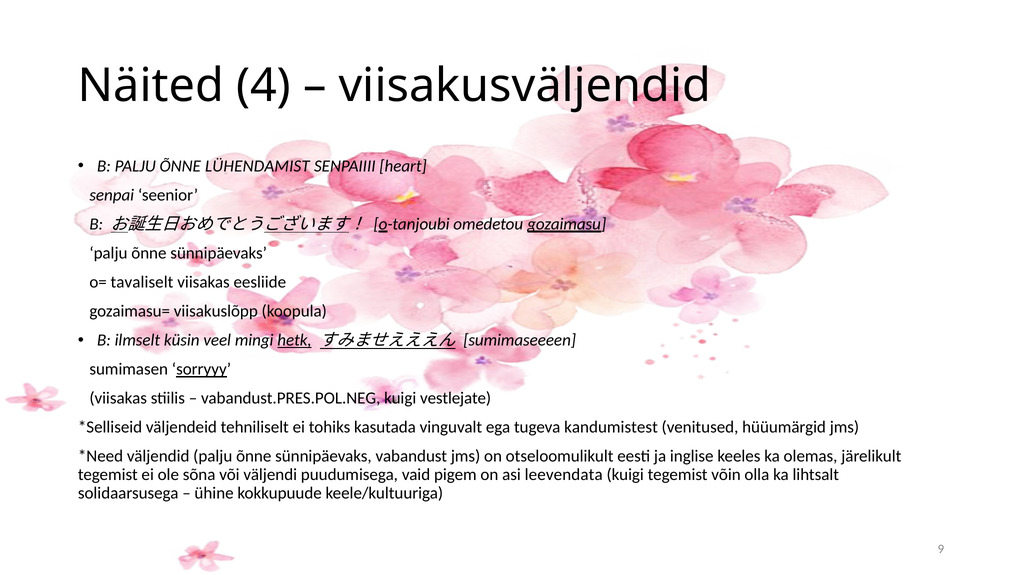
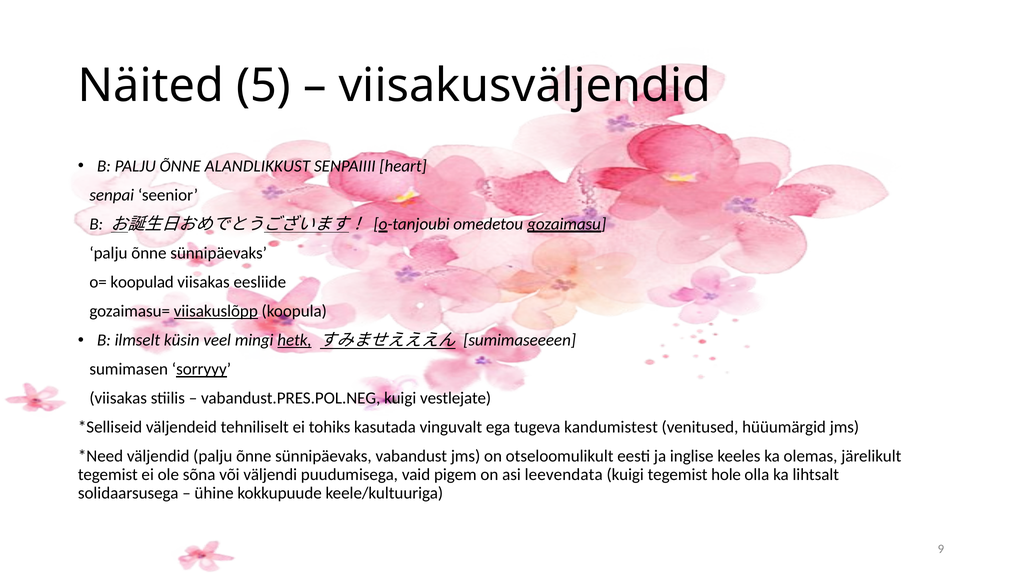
4: 4 -> 5 (264, 86)
LÜHENDAMIST: LÜHENDAMIST -> ALANDLIKKUST (257, 166)
tavaliselt: tavaliselt -> koopulad (142, 282)
viisakuslõpp underline: none -> present (216, 311)
võin: võin -> hole (726, 475)
